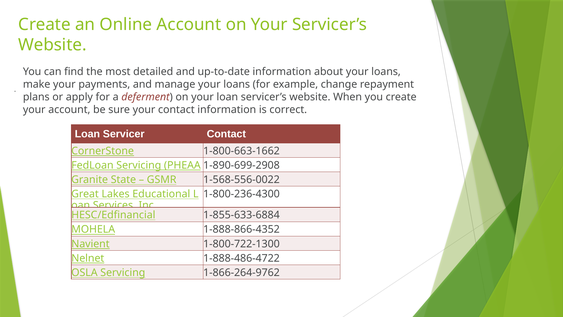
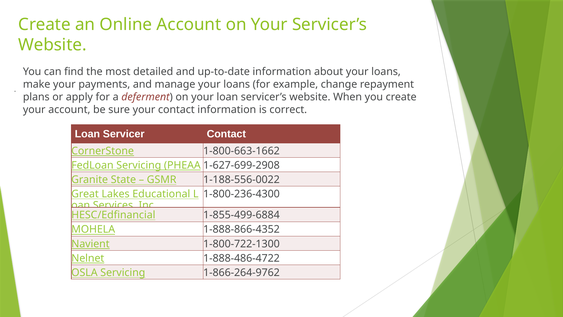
1-890-699-2908: 1-890-699-2908 -> 1-627-699-2908 (241, 165)
1-568-556-0022: 1-568-556-0022 -> 1-188-556-0022 (241, 179)
1-855-633-6884: 1-855-633-6884 -> 1-855-499-6884 (241, 215)
